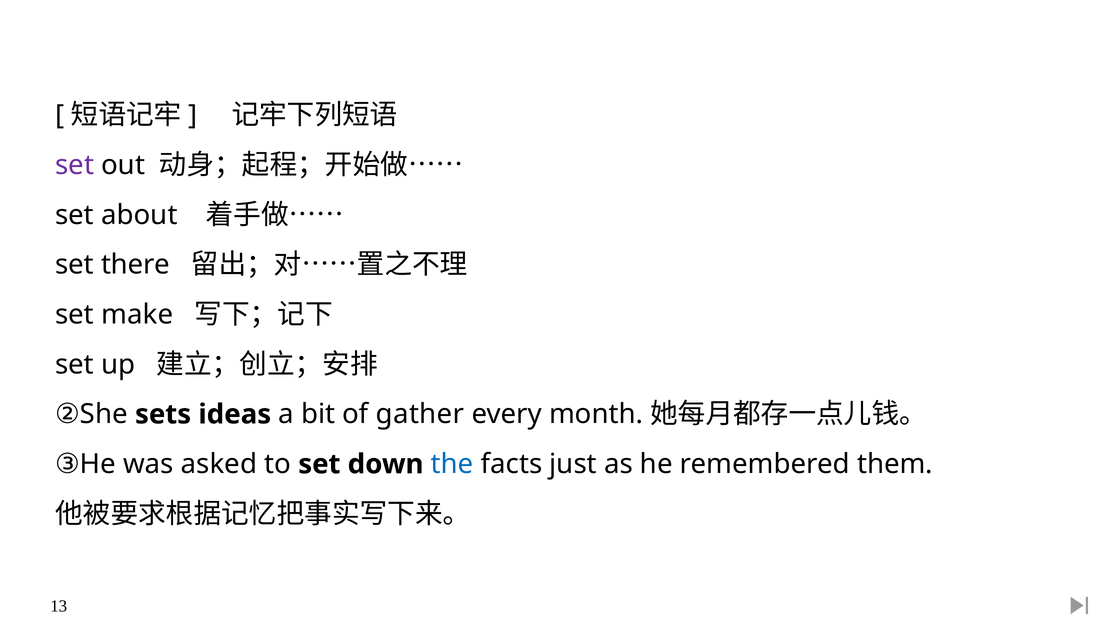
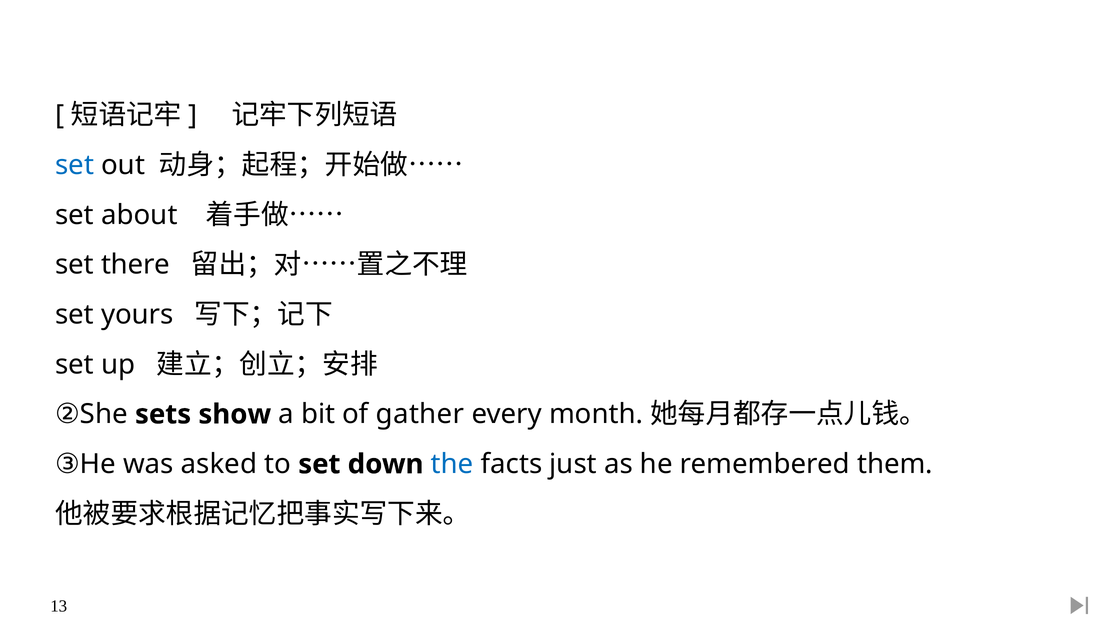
set colour: purple -> blue (75, 165)
make: make -> yours (137, 315)
ideas: ideas -> show (235, 414)
